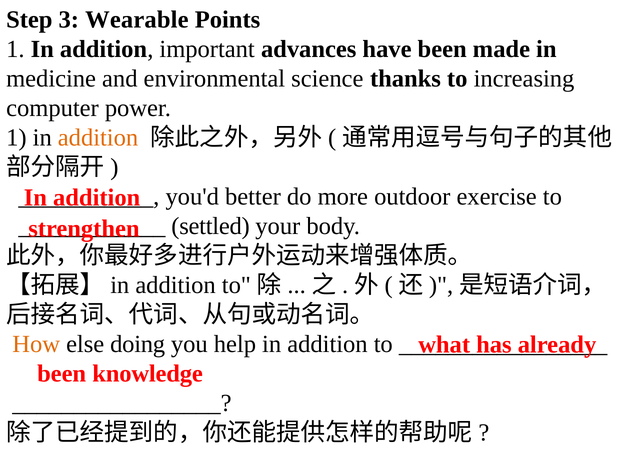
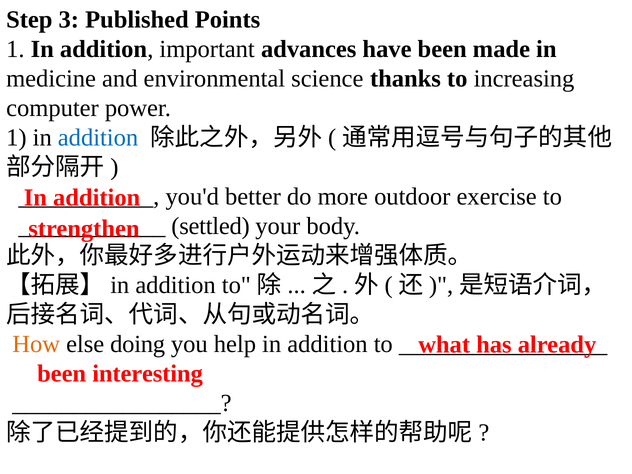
Wearable: Wearable -> Published (137, 20)
addition colour: orange -> blue (98, 138)
knowledge: knowledge -> interesting (148, 374)
